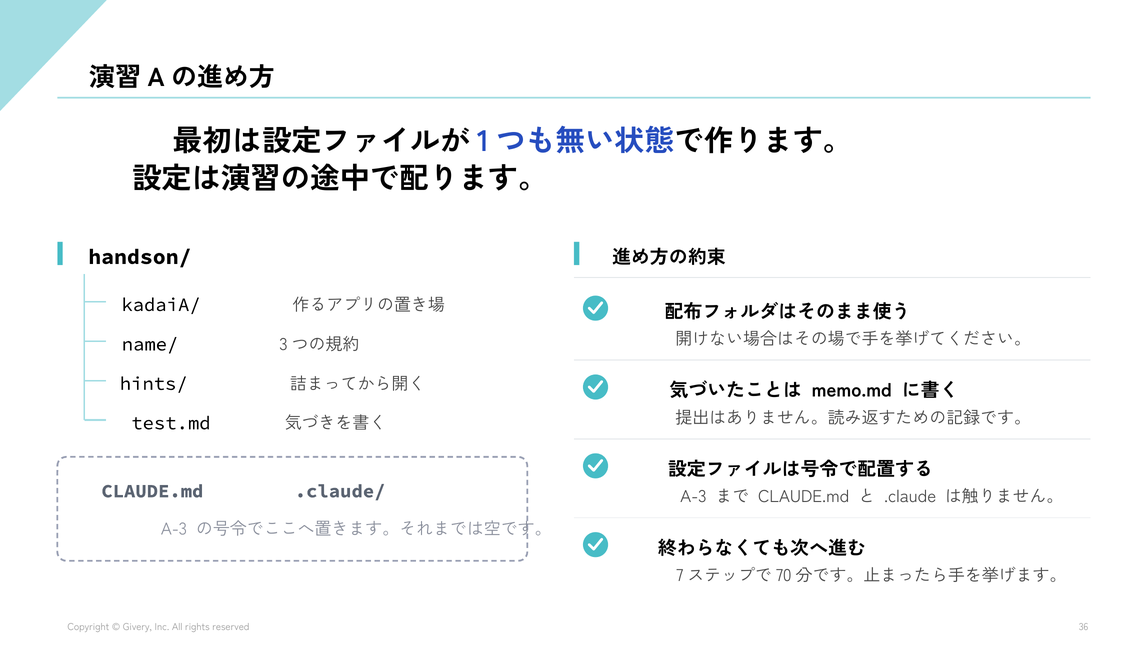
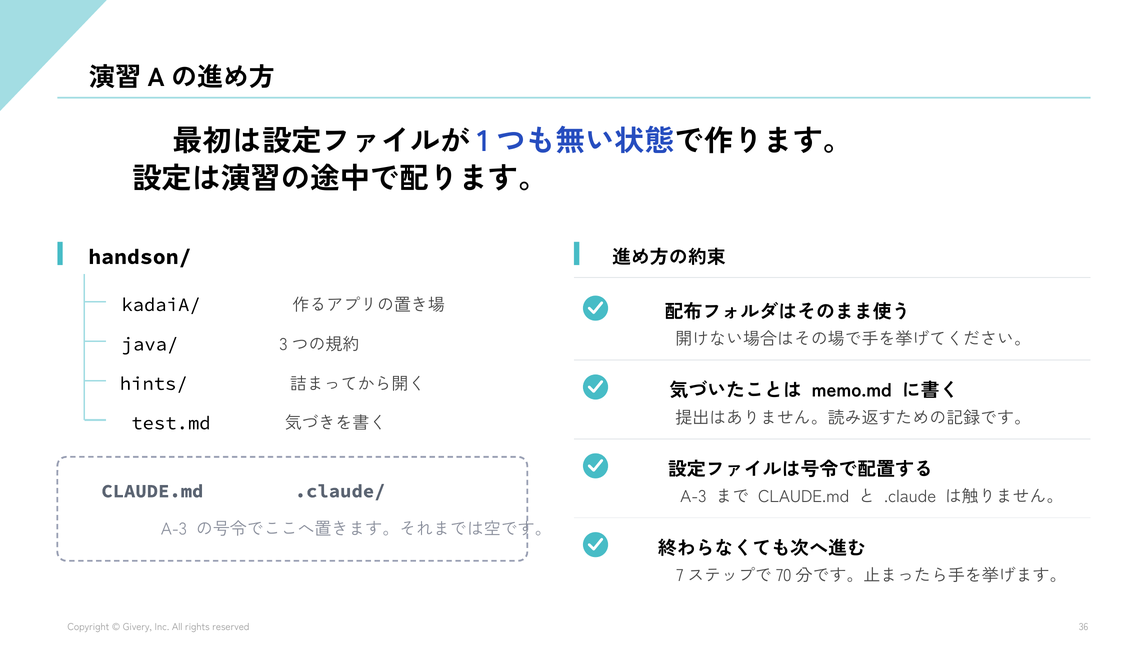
name/: name/ -> java/ (150, 345)
